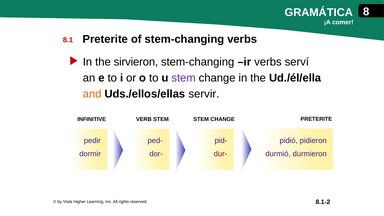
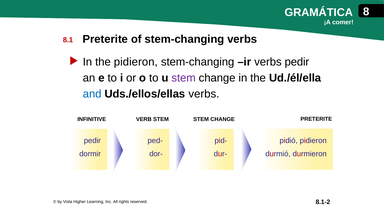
the sirvieron: sirvieron -> pidieron (136, 62)
ir verbs serví: serví -> pedir (297, 62)
and colour: orange -> blue (92, 94)
Uds./ellos/ellas servir: servir -> verbs (204, 94)
